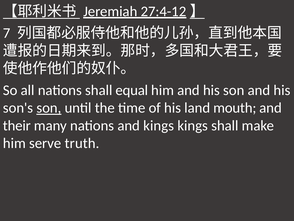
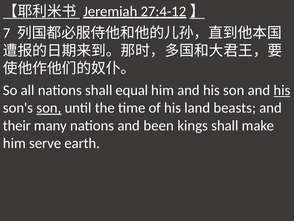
his underline: none -> present (282, 90)
mouth: mouth -> beasts (235, 108)
and kings: kings -> been (159, 125)
truth: truth -> earth (82, 143)
